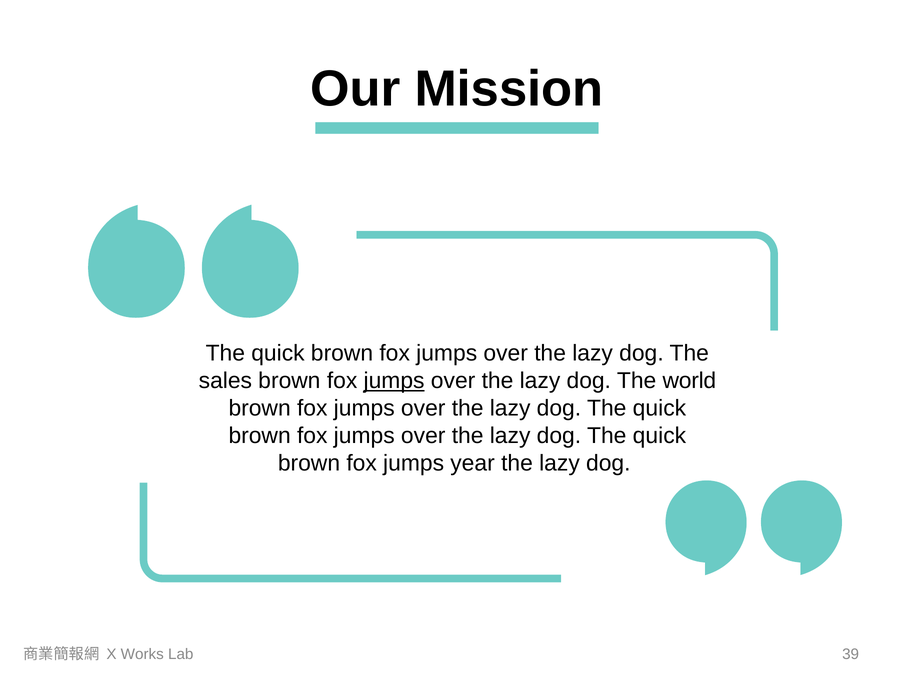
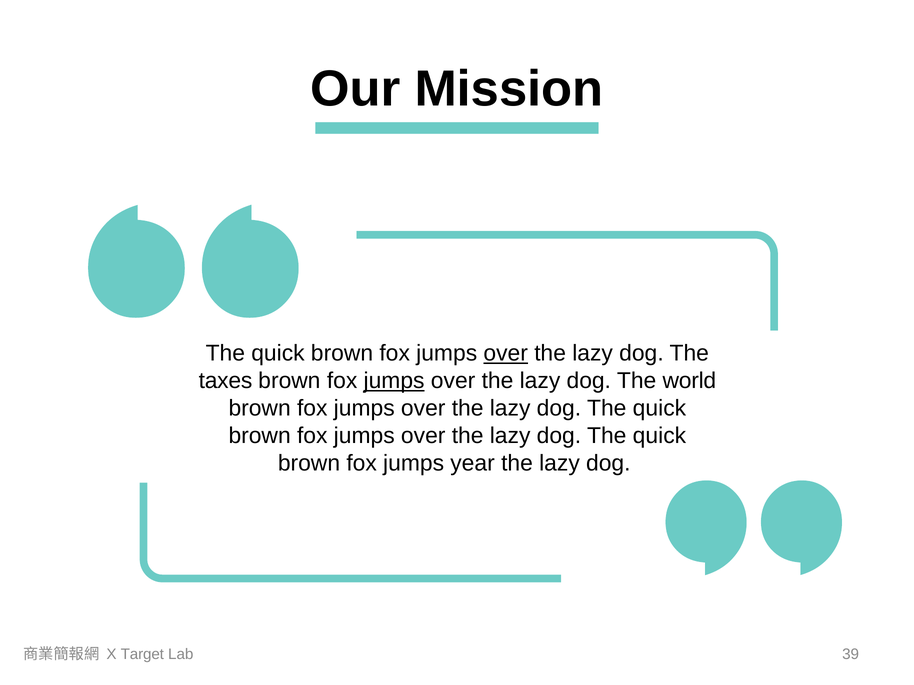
over underline: none -> present (506, 354)
sales: sales -> taxes (225, 381)
Works: Works -> Target (142, 655)
